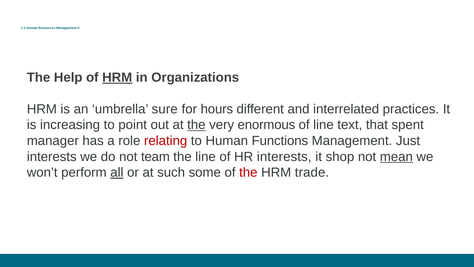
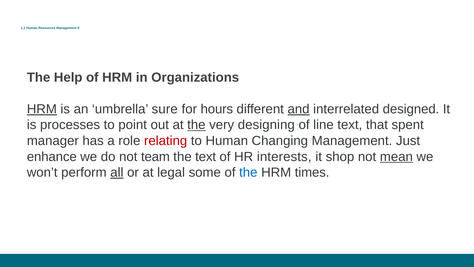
HRM underline: present -> none (117, 77)
HRM underline: none -> present (42, 109)
and underline: none -> present (299, 109)
practices: practices -> designed (411, 109)
increasing: increasing -> processes (70, 125)
enormous: enormous -> designing (266, 125)
Functions: Functions -> Changing (280, 141)
interests: interests -> enhance (52, 156)
the line: line -> text (206, 156)
such: such -> legal (171, 172)
the colour: red -> blue (248, 172)
trade: trade -> times (312, 172)
